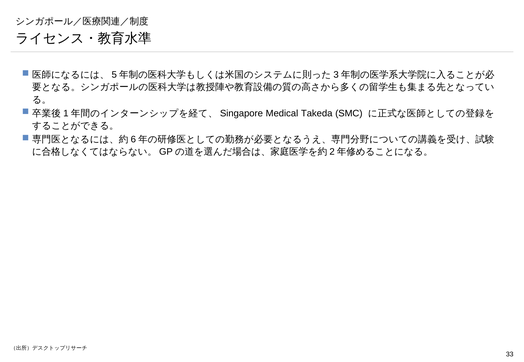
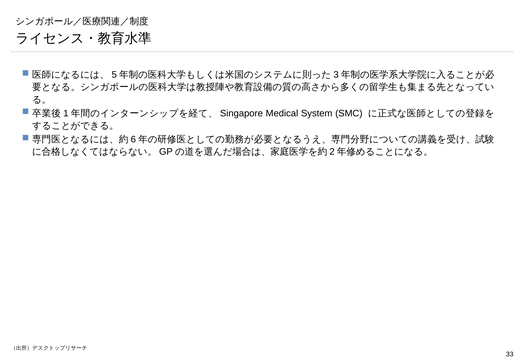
Takeda: Takeda -> System (317, 114)
